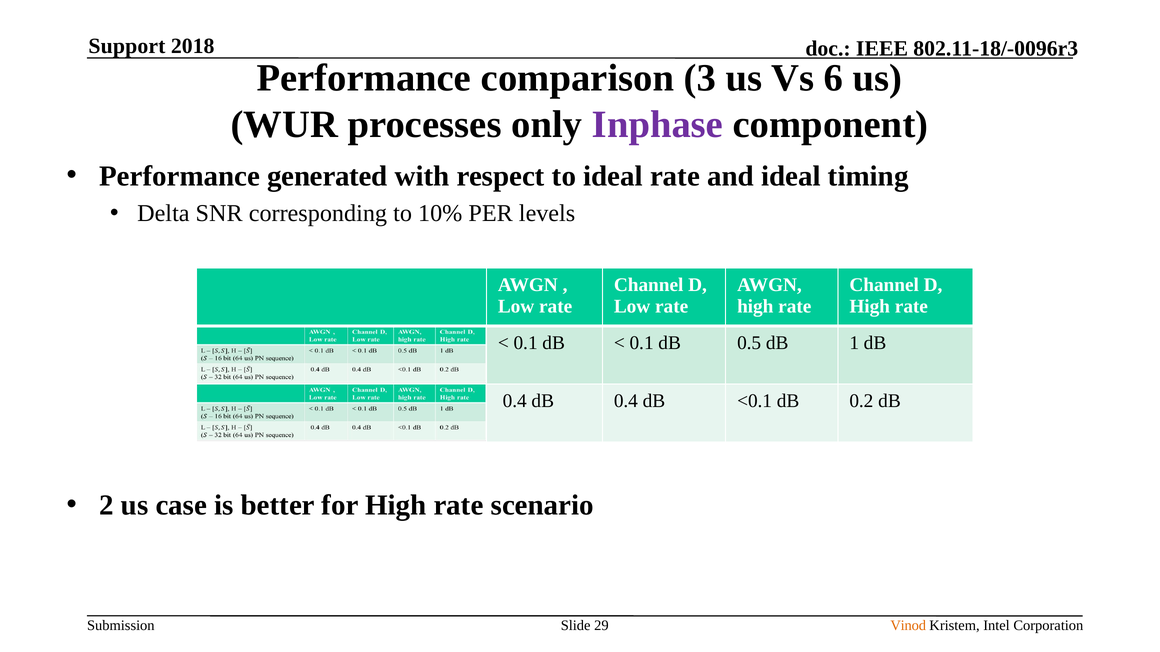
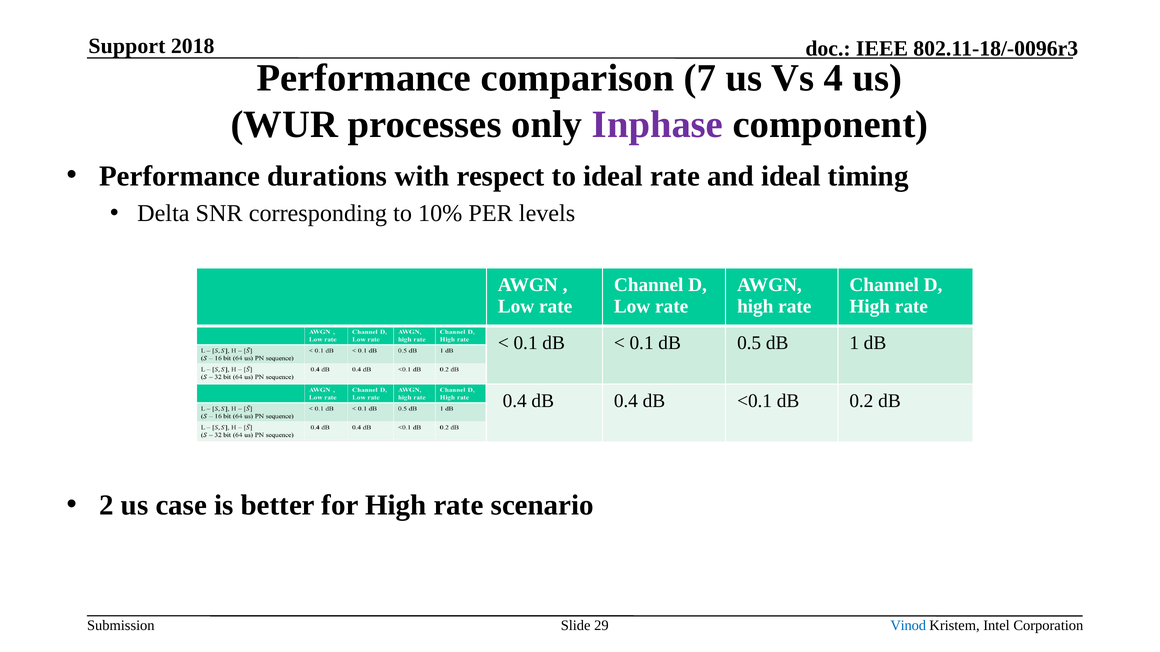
3: 3 -> 7 (700, 78)
6: 6 -> 4 (834, 78)
generated: generated -> durations (327, 176)
Vinod colour: orange -> blue (908, 626)
